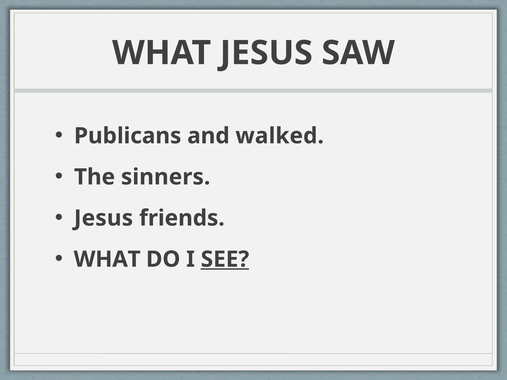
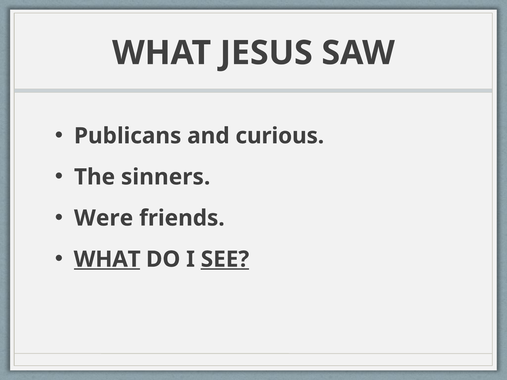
walked: walked -> curious (280, 136)
Jesus: Jesus -> Were (104, 218)
WHAT underline: none -> present (107, 259)
